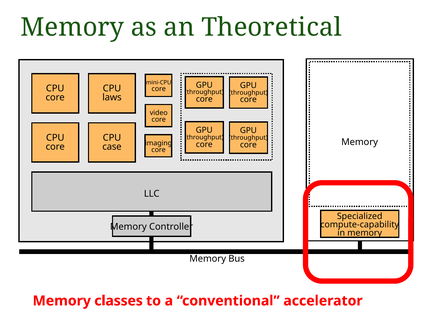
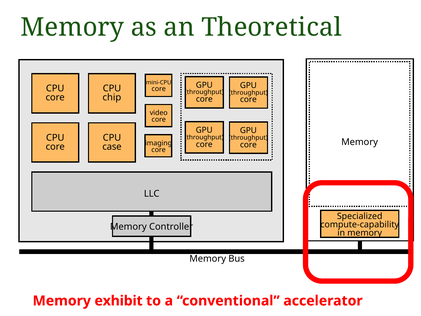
laws: laws -> chip (112, 97)
classes: classes -> exhibit (119, 301)
